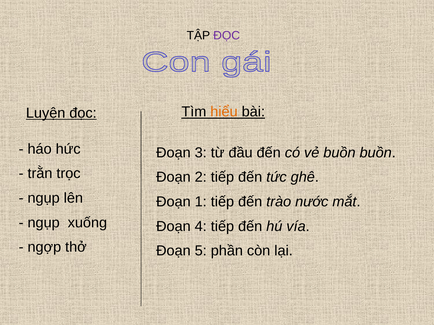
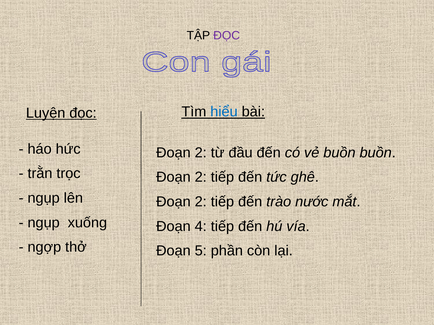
hiểu colour: orange -> blue (224, 112)
3: 3 -> 2 (201, 153)
1: 1 -> 2 (201, 202)
